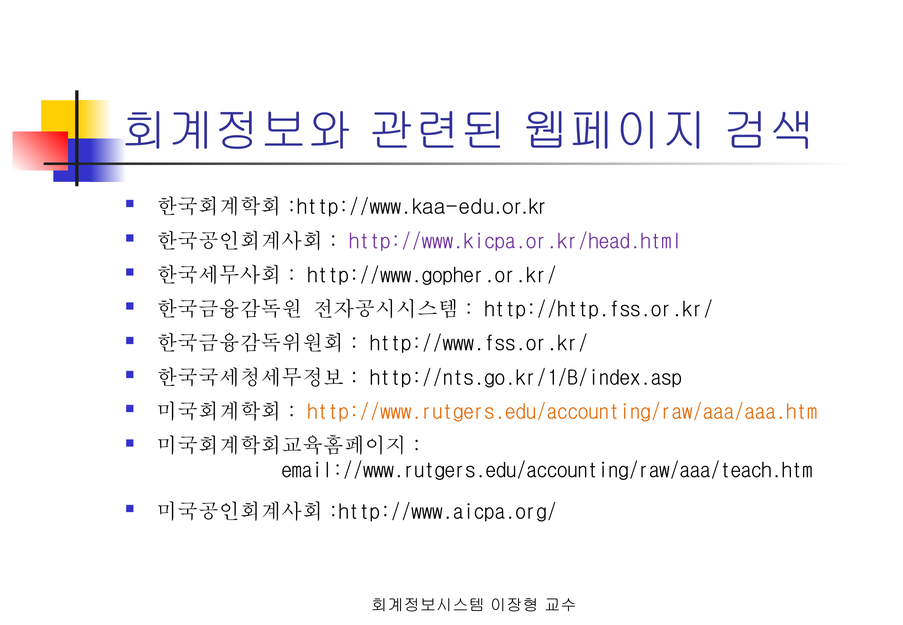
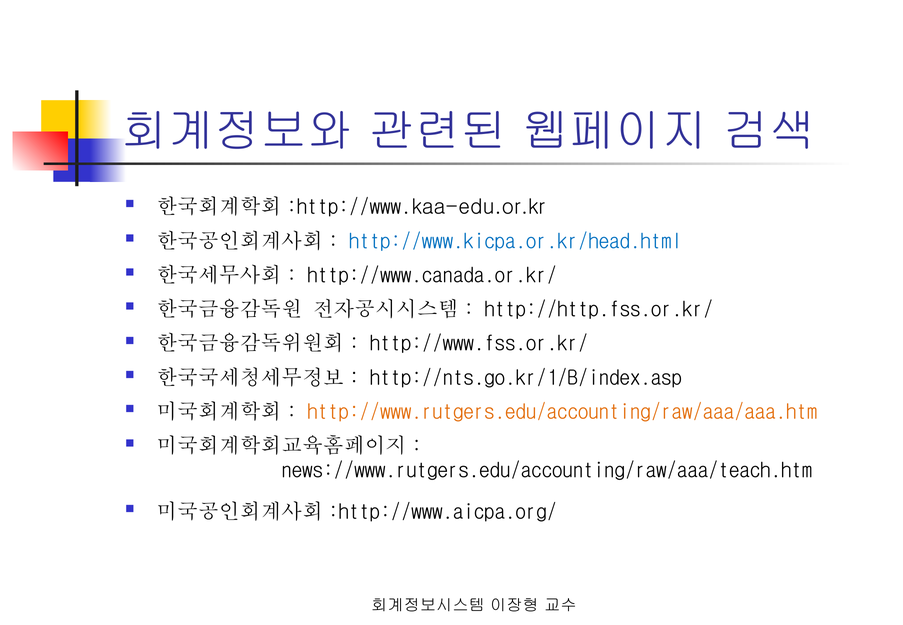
http://www.kicpa.or.kr/head.html colour: purple -> blue (516, 241)
http://www.gopher.or.kr/: http://www.gopher.or.kr/ -> http://www.canada.or.kr/ (432, 275)
email://www.rutgers.edu/accounting/raw/aaa/teach.htm: email://www.rutgers.edu/accounting/raw/aaa/teach.htm -> news://www.rutgers.edu/accounting/raw/aaa/teach.htm (547, 471)
